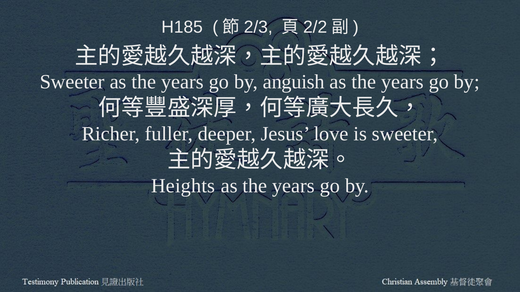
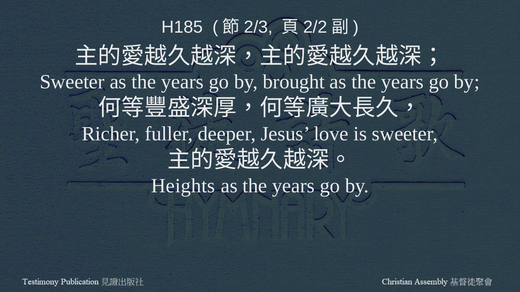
anguish: anguish -> brought (294, 82)
